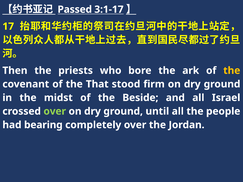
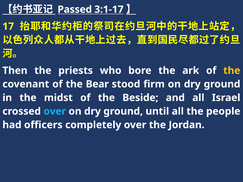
That: That -> Bear (97, 84)
over colour: light green -> light blue (55, 111)
bearing: bearing -> officers (43, 125)
